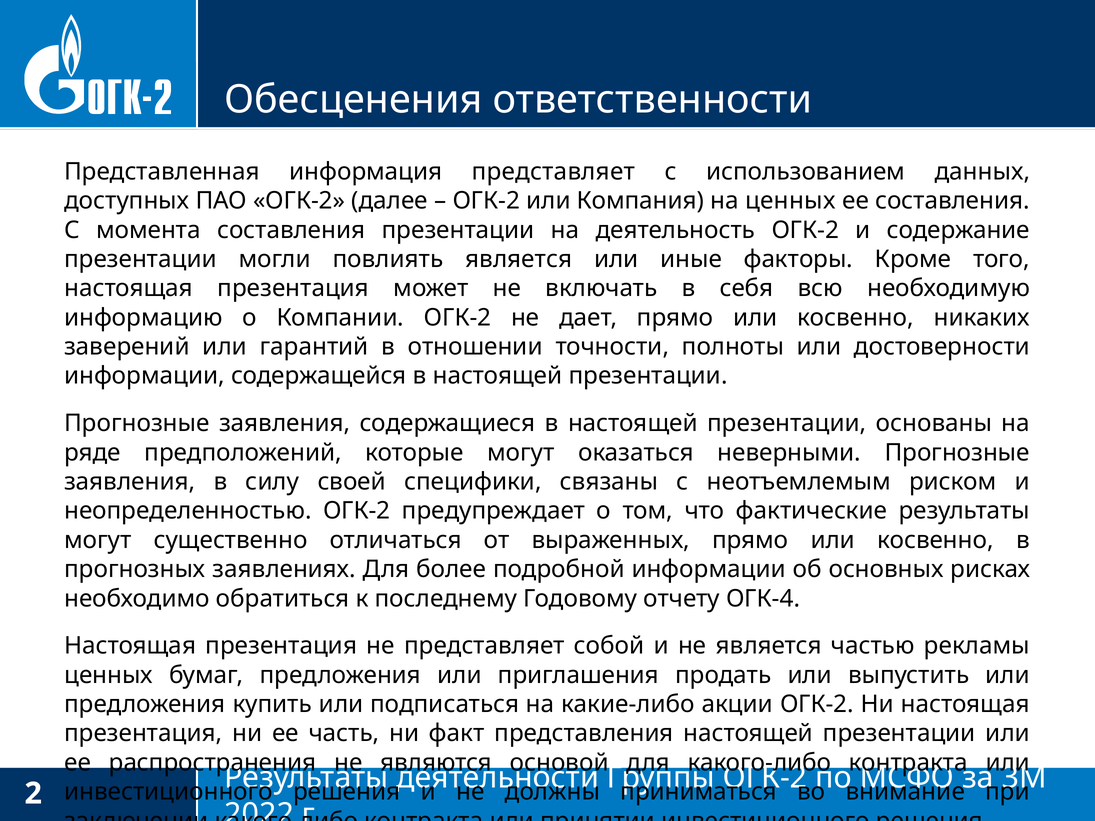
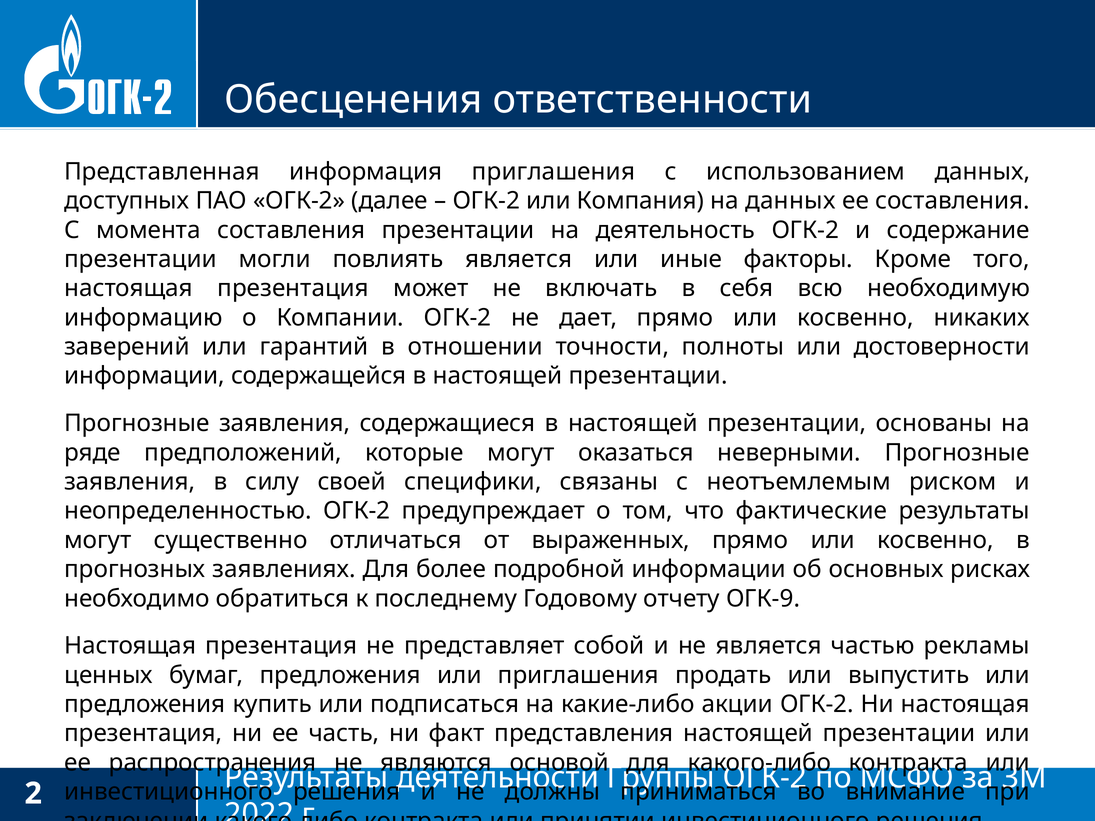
информация представляет: представляет -> приглашения (553, 172)
на ценных: ценных -> данных (790, 201)
ОГК-4: ОГК-4 -> ОГК-9 (763, 599)
